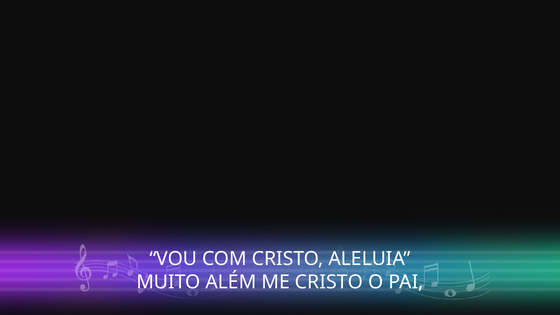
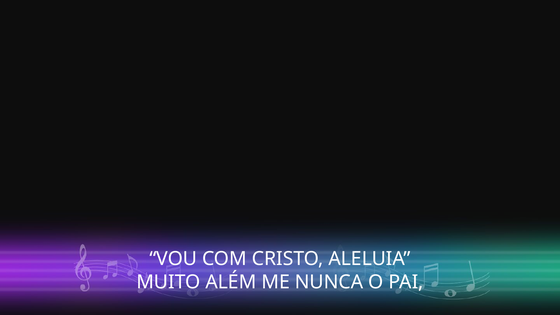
ME CRISTO: CRISTO -> NUNCA (329, 282)
